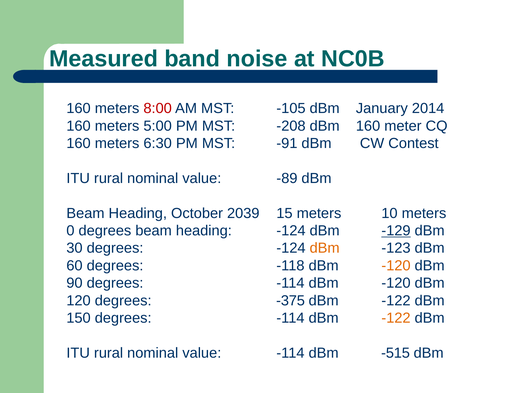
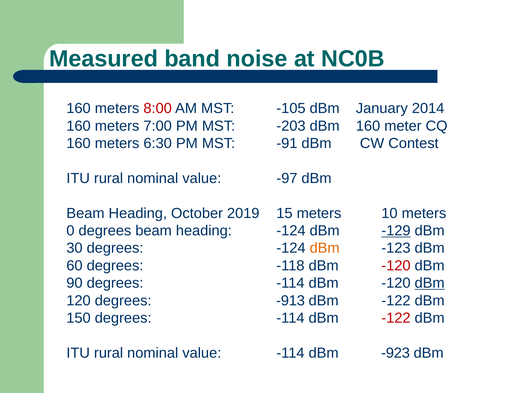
5:00: 5:00 -> 7:00 (158, 126)
-208: -208 -> -203 (291, 126)
-89: -89 -> -97 (287, 179)
2039: 2039 -> 2019 (243, 214)
-120 colour: orange -> red (396, 266)
dBm underline: none -> present (430, 284)
-375: -375 -> -913 (291, 301)
-122 colour: orange -> red (396, 319)
-515: -515 -> -923 (396, 354)
